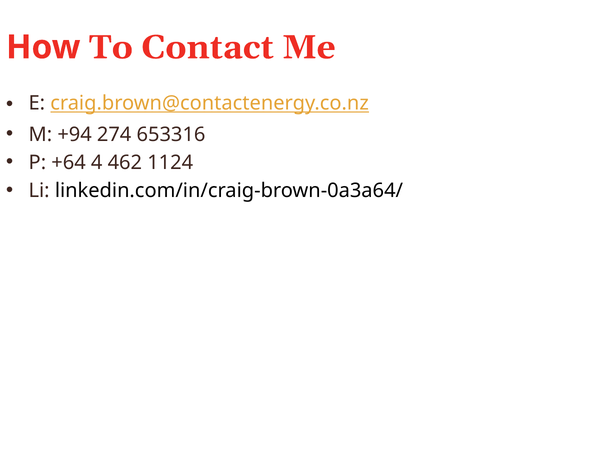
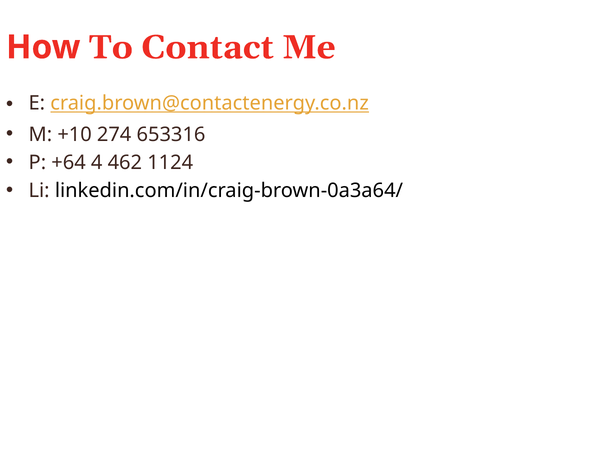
+94: +94 -> +10 (75, 135)
